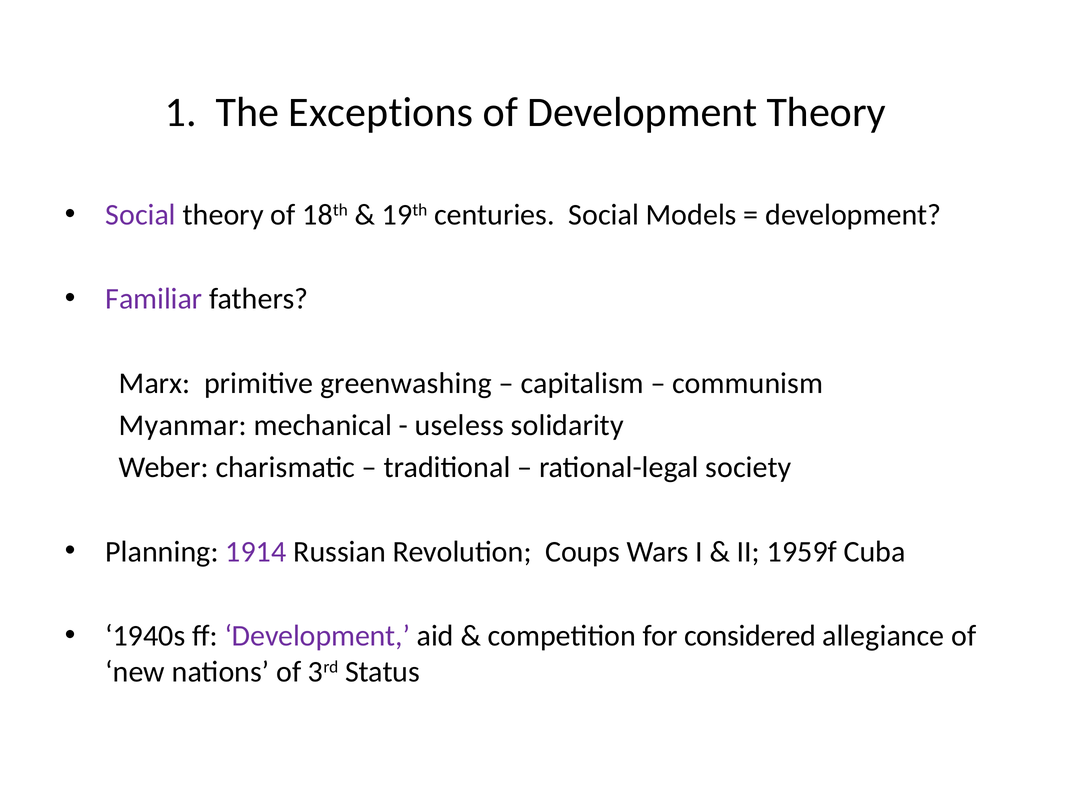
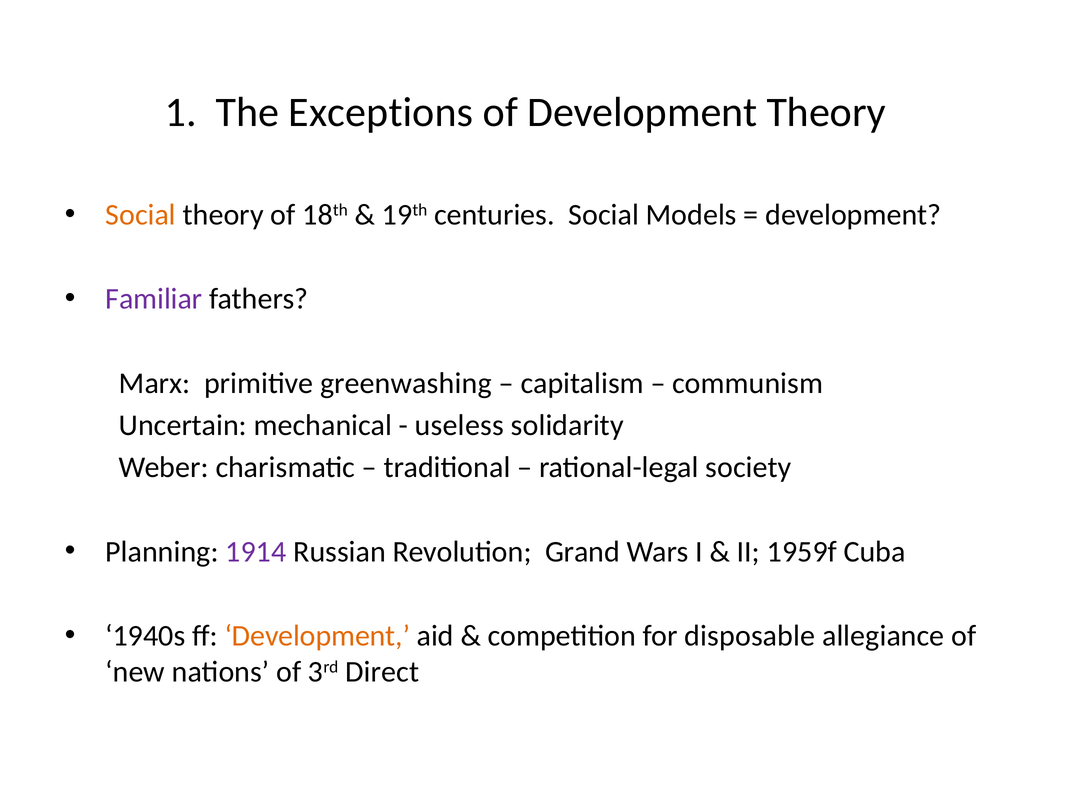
Social colour: purple -> orange (141, 215)
Myanmar: Myanmar -> Uncertain (183, 425)
Coups: Coups -> Grand (583, 551)
Development colour: purple -> orange (317, 636)
considered: considered -> disposable (750, 636)
Status: Status -> Direct (382, 672)
